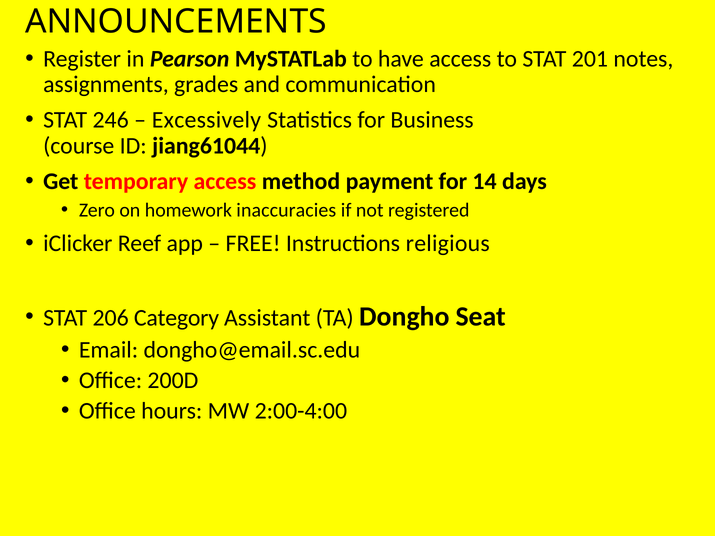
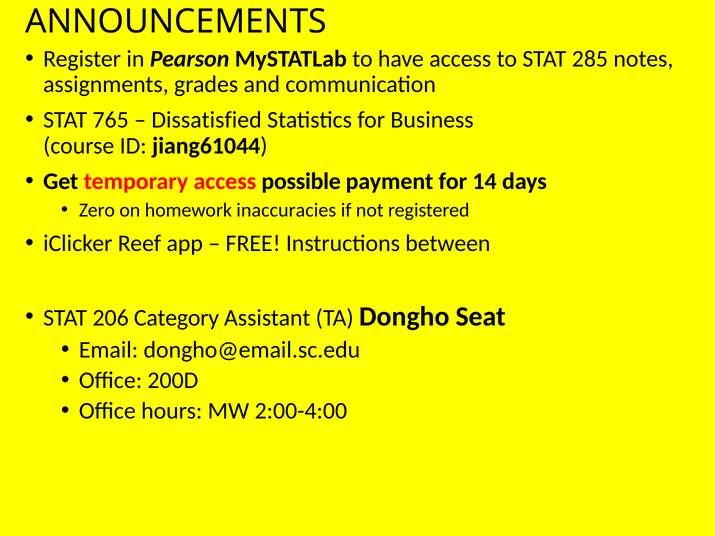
201: 201 -> 285 (590, 59)
246: 246 -> 765 (111, 120)
Excessively: Excessively -> Dissatisfied (207, 120)
method: method -> possible (301, 181)
religious: religious -> between (448, 244)
